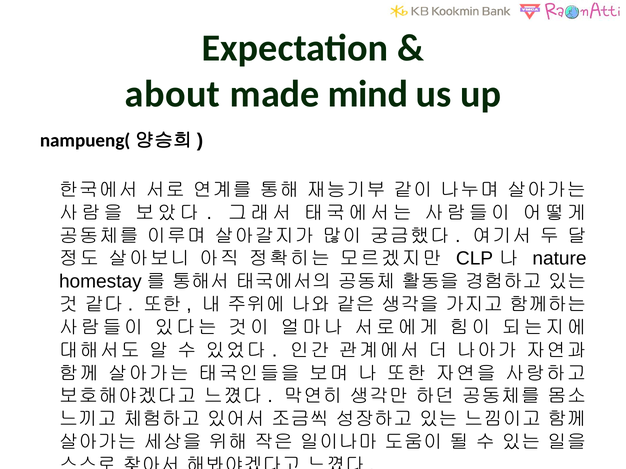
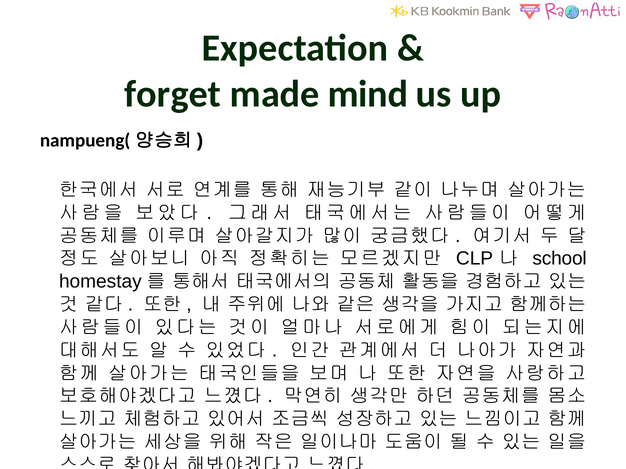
about: about -> forget (173, 94)
nature: nature -> school (560, 259)
